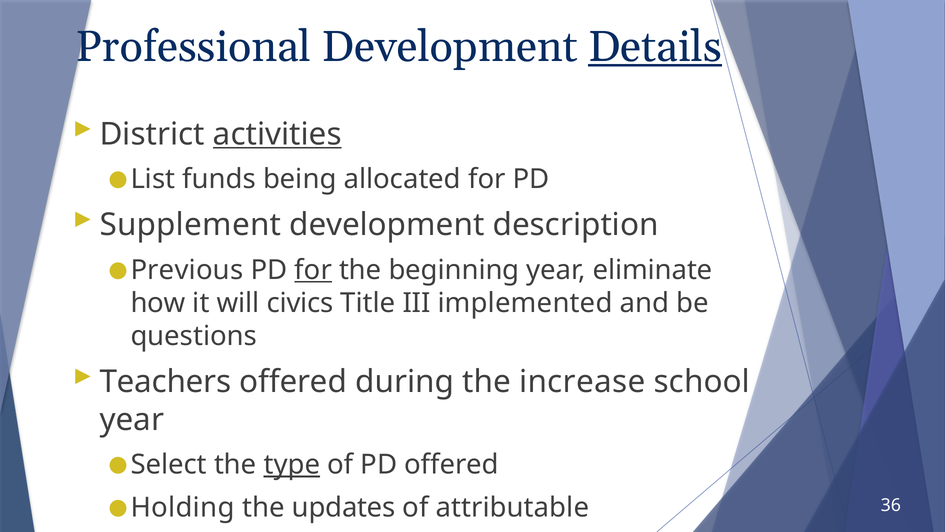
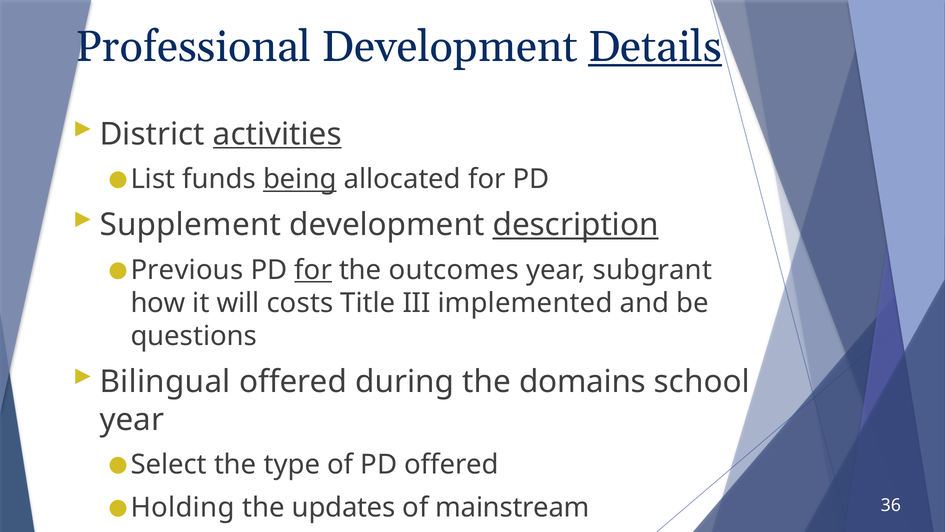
being underline: none -> present (300, 179)
description underline: none -> present (576, 225)
beginning: beginning -> outcomes (454, 270)
eliminate: eliminate -> subgrant (652, 270)
civics: civics -> costs (300, 303)
Teachers: Teachers -> Bilingual (165, 381)
increase: increase -> domains (582, 381)
type underline: present -> none (292, 464)
attributable: attributable -> mainstream (513, 507)
